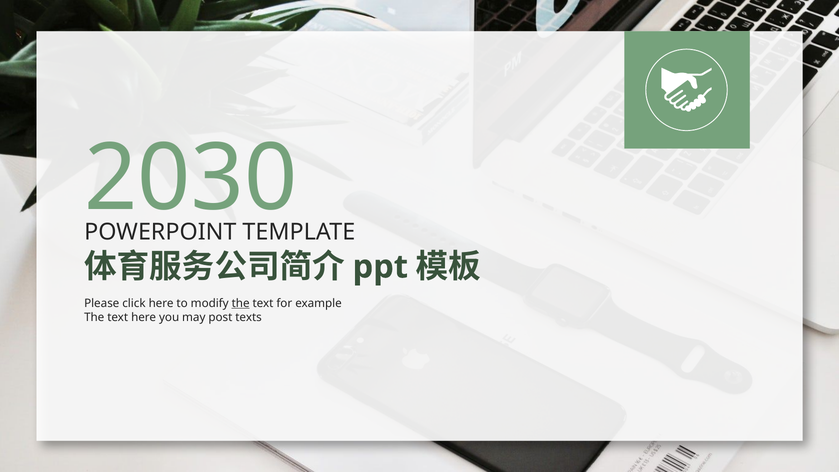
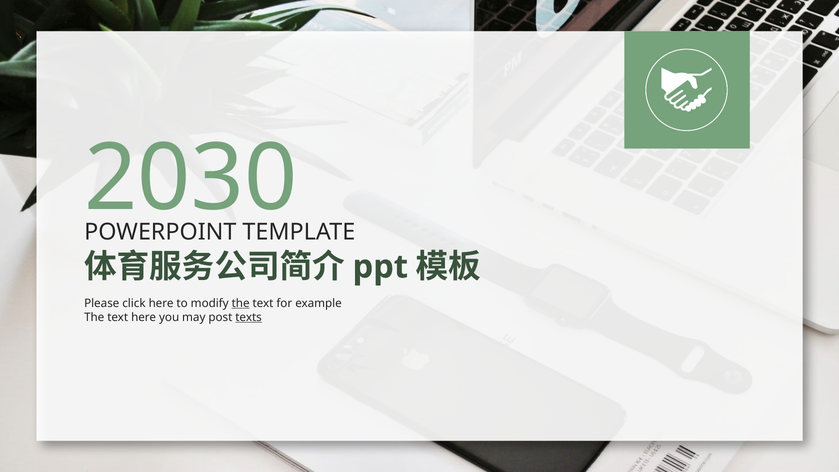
texts underline: none -> present (249, 317)
